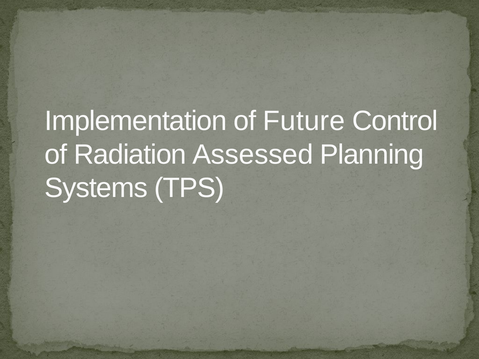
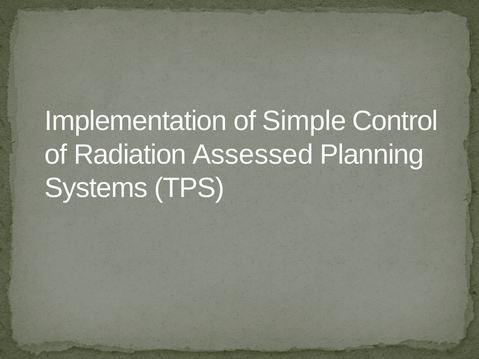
Future: Future -> Simple (304, 121)
